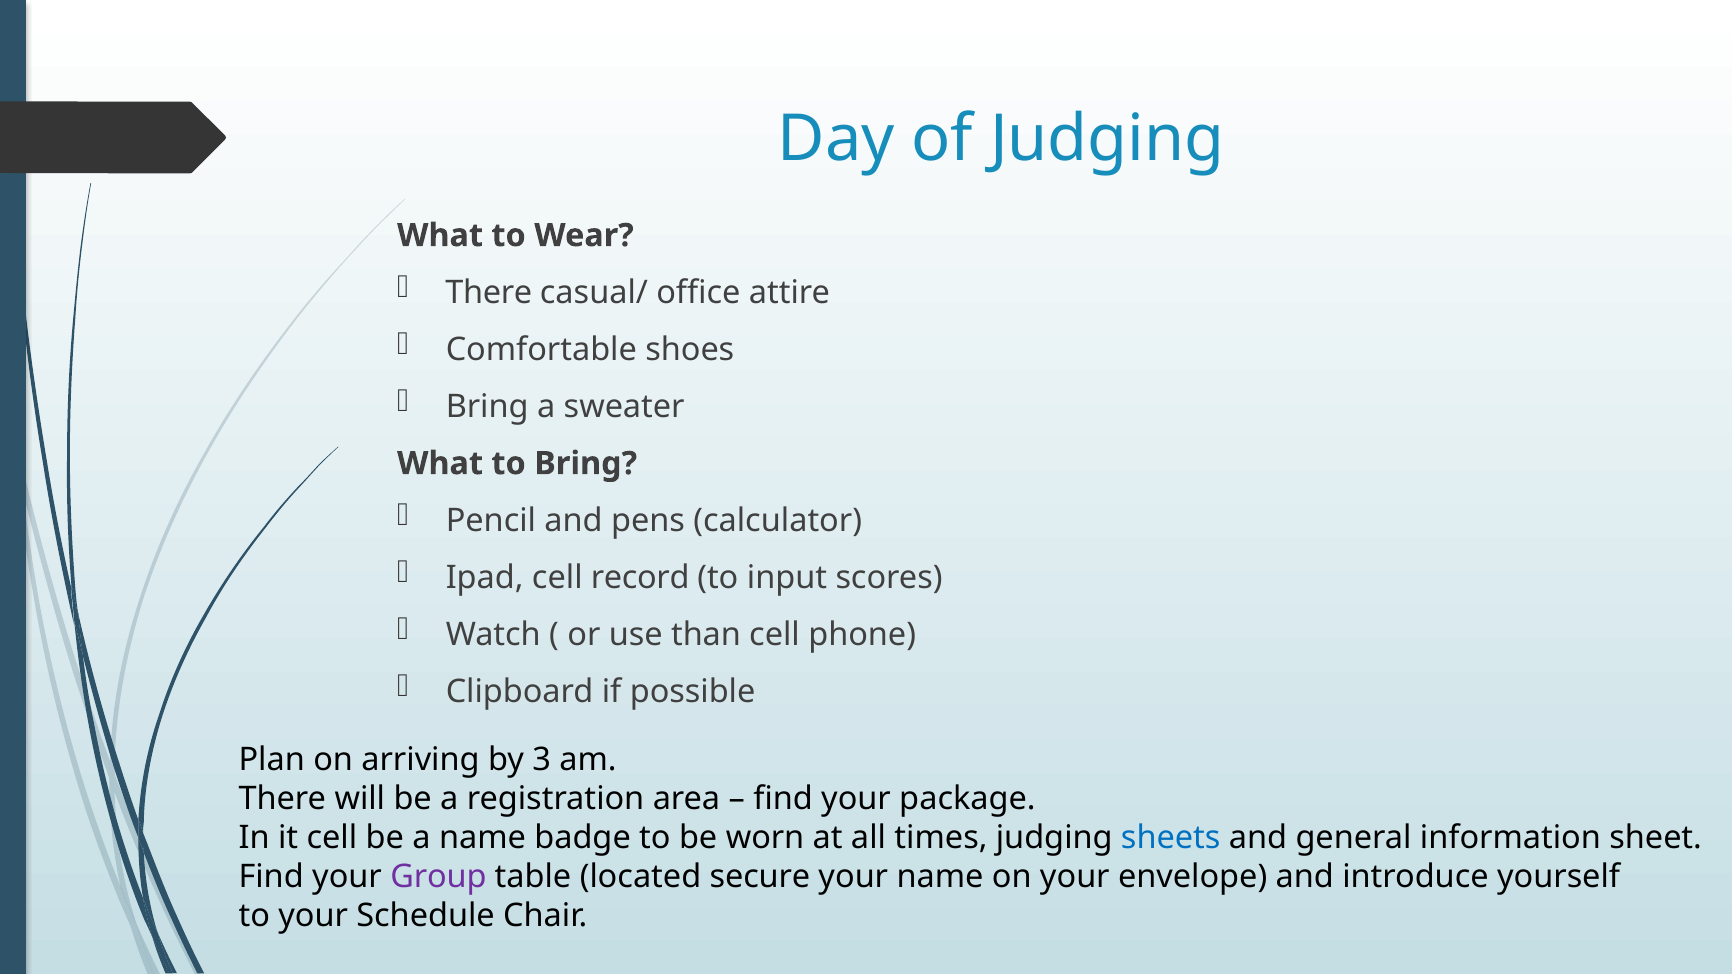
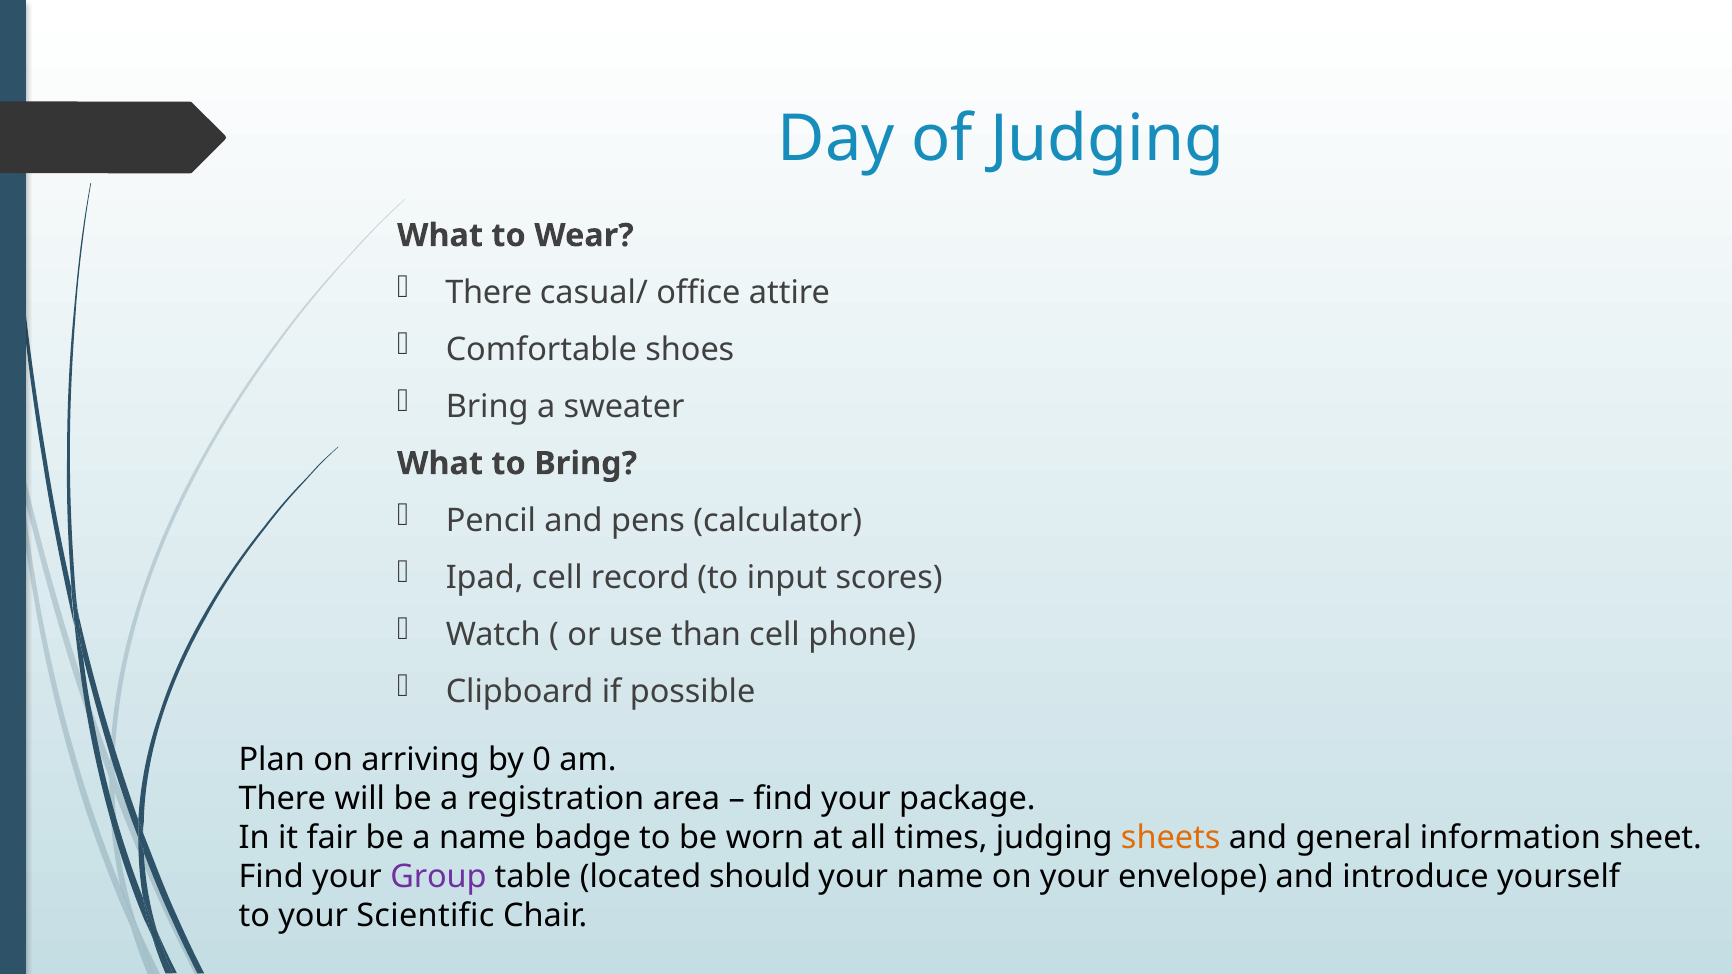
3: 3 -> 0 (542, 760)
it cell: cell -> fair (332, 838)
sheets colour: blue -> orange (1171, 838)
secure: secure -> should (760, 877)
Schedule: Schedule -> Scientific (425, 916)
